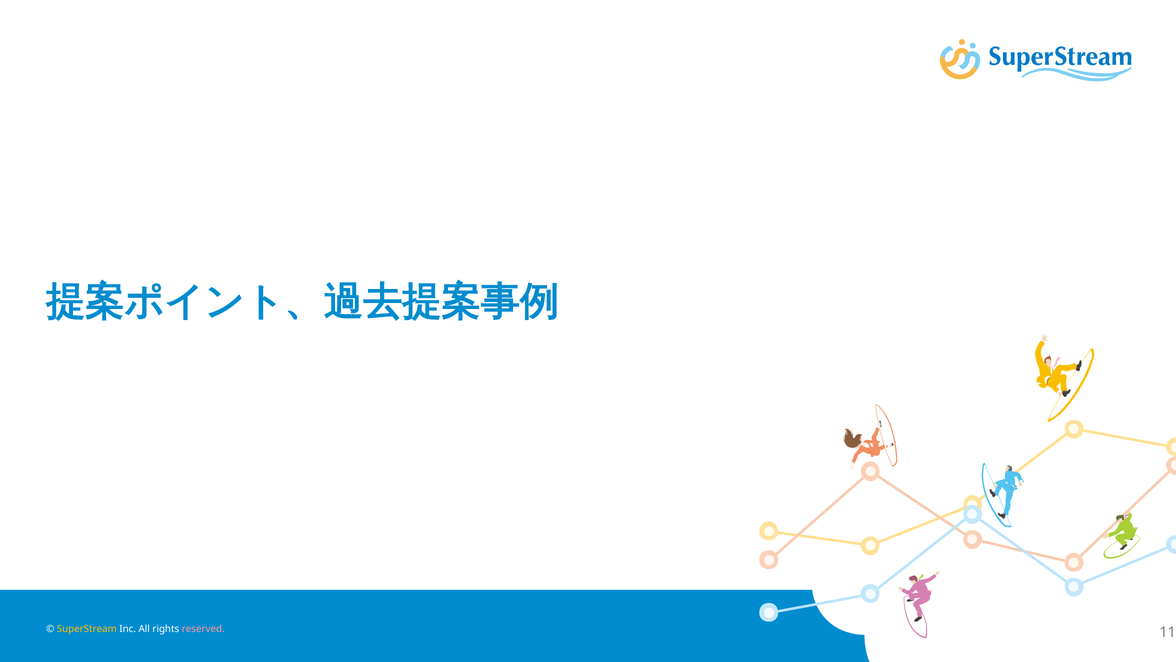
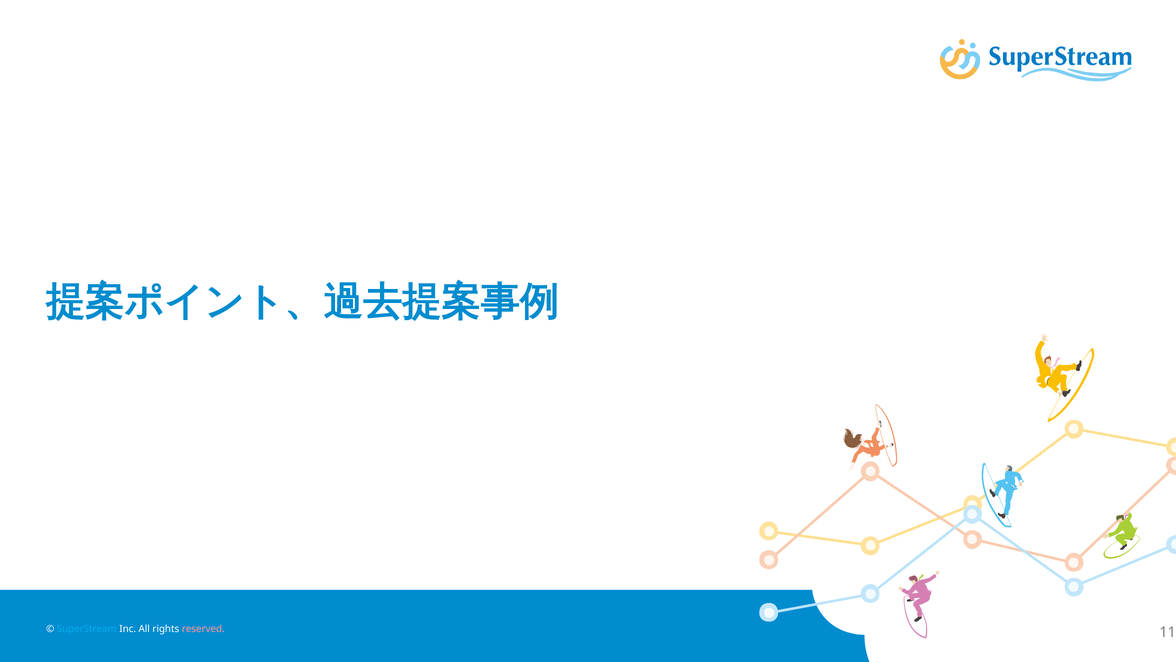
SuperStream colour: yellow -> light blue (87, 628)
